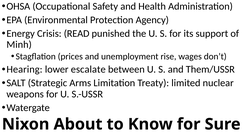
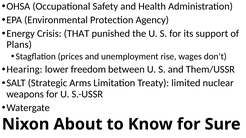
READ: READ -> THAT (77, 34)
Minh: Minh -> Plans (19, 45)
escalate: escalate -> freedom (88, 70)
